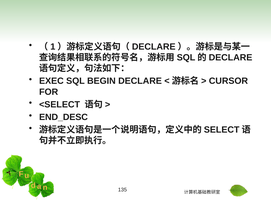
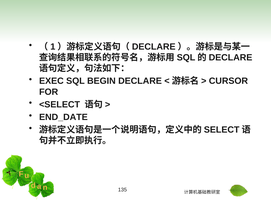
END_DESC: END_DESC -> END_DATE (63, 117)
